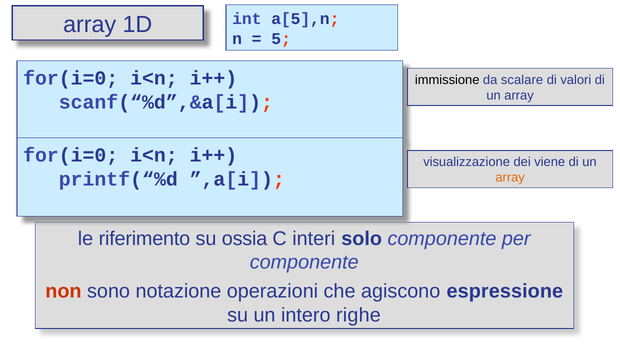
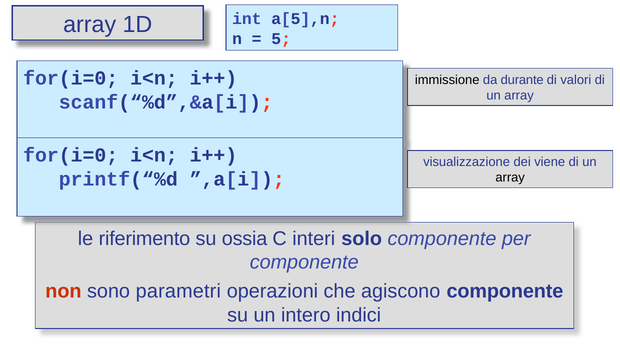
scalare: scalare -> durante (522, 80)
array colour: orange -> black (510, 178)
notazione: notazione -> parametri (178, 291)
agiscono espressione: espressione -> componente (505, 291)
righe: righe -> indici (359, 315)
